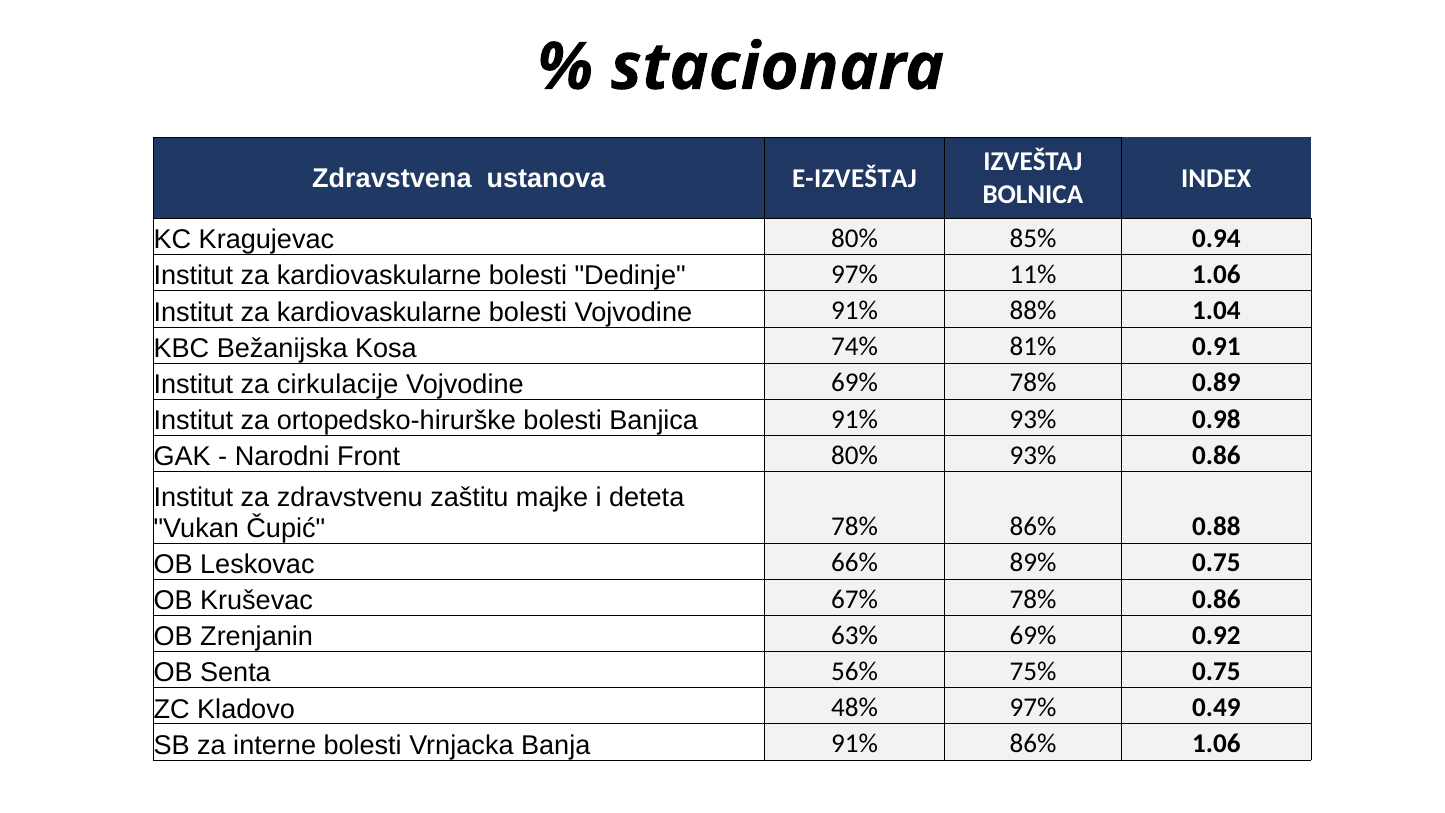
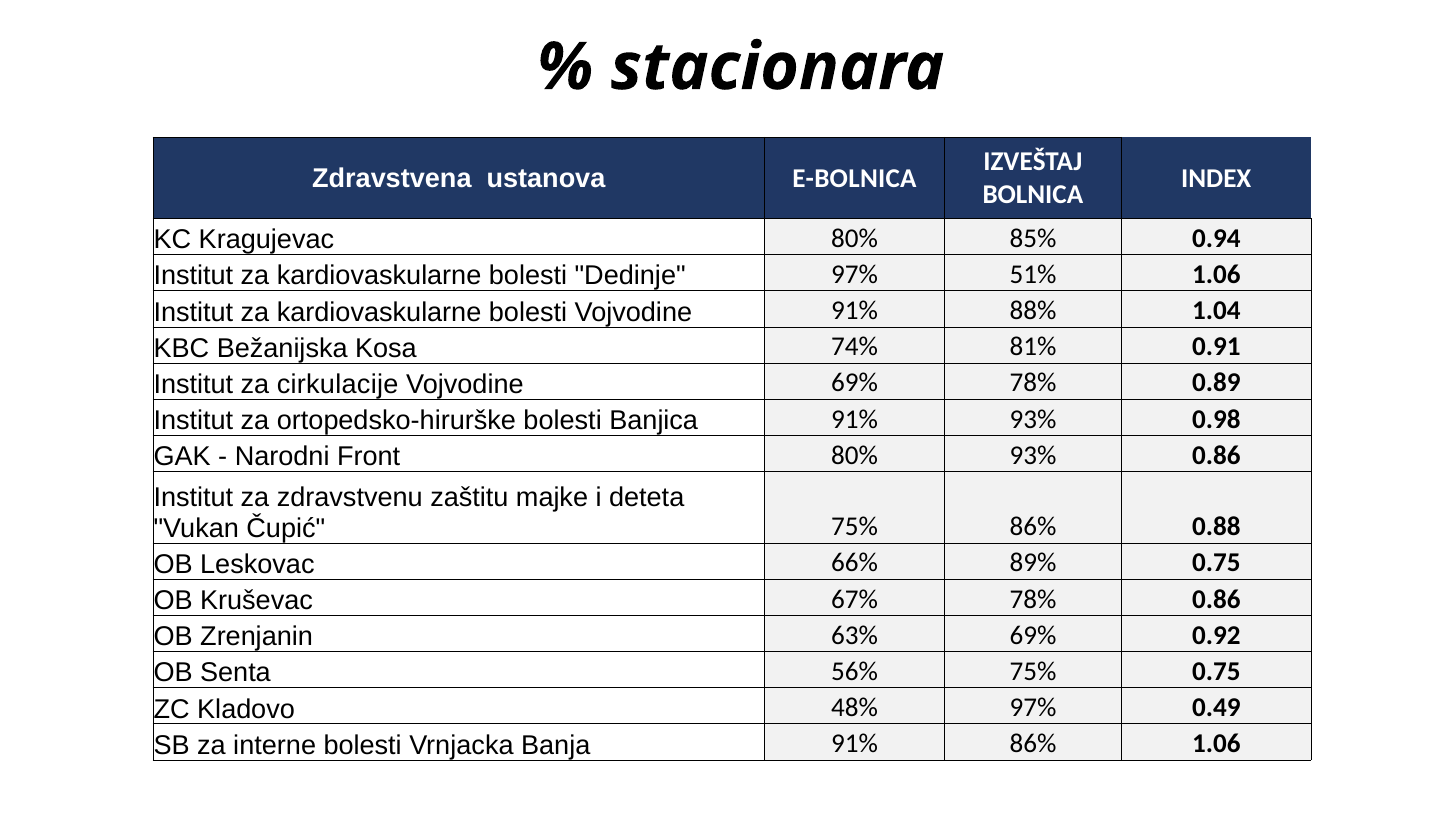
E-IZVEŠTAJ: E-IZVEŠTAJ -> E-BOLNICA (854, 178)
11%: 11% -> 51% (1033, 274)
Čupić 78%: 78% -> 75% (855, 527)
